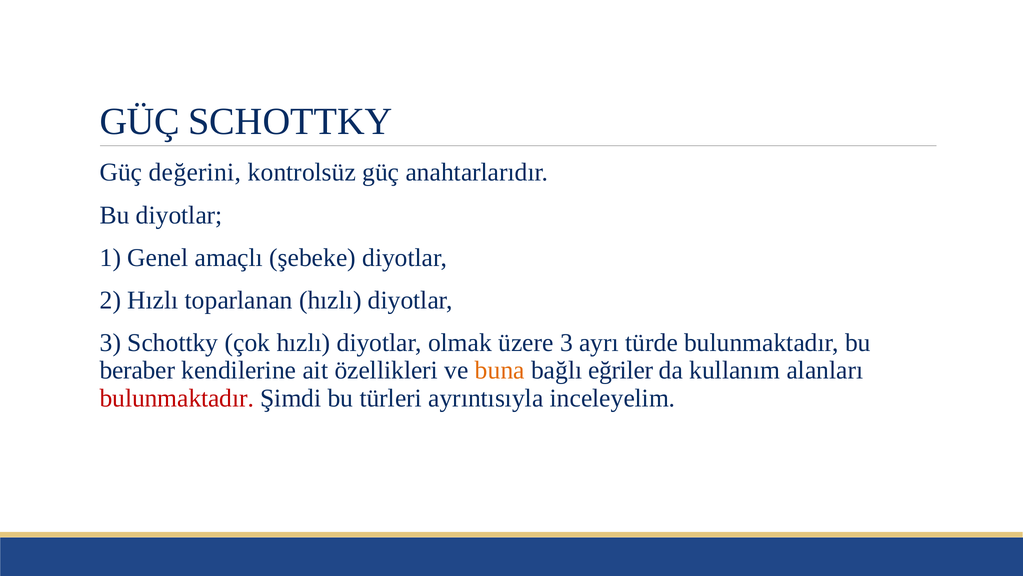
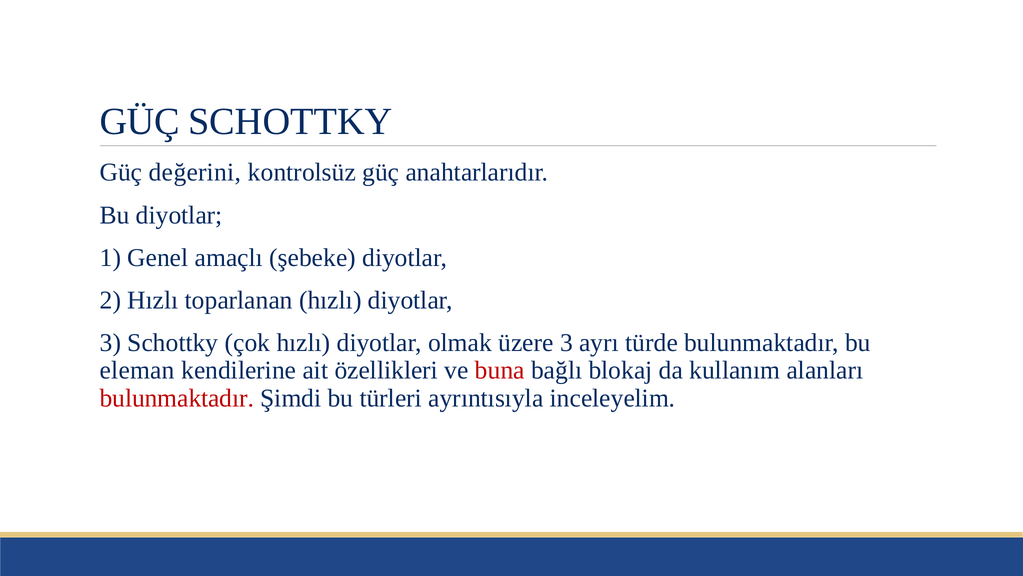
beraber: beraber -> eleman (137, 370)
buna colour: orange -> red (500, 370)
eğriler: eğriler -> blokaj (621, 370)
